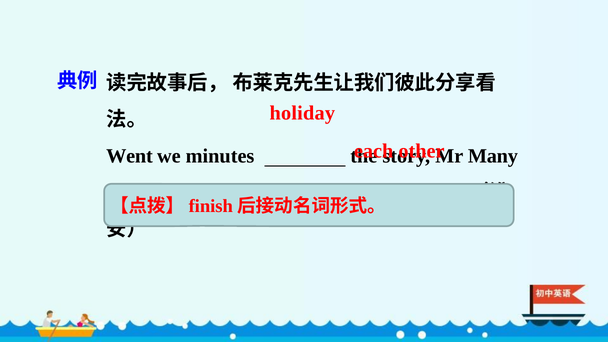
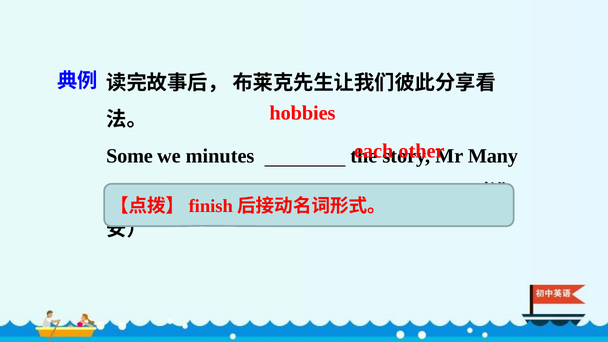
holiday: holiday -> hobbies (302, 113)
Went: Went -> Some (129, 156)
